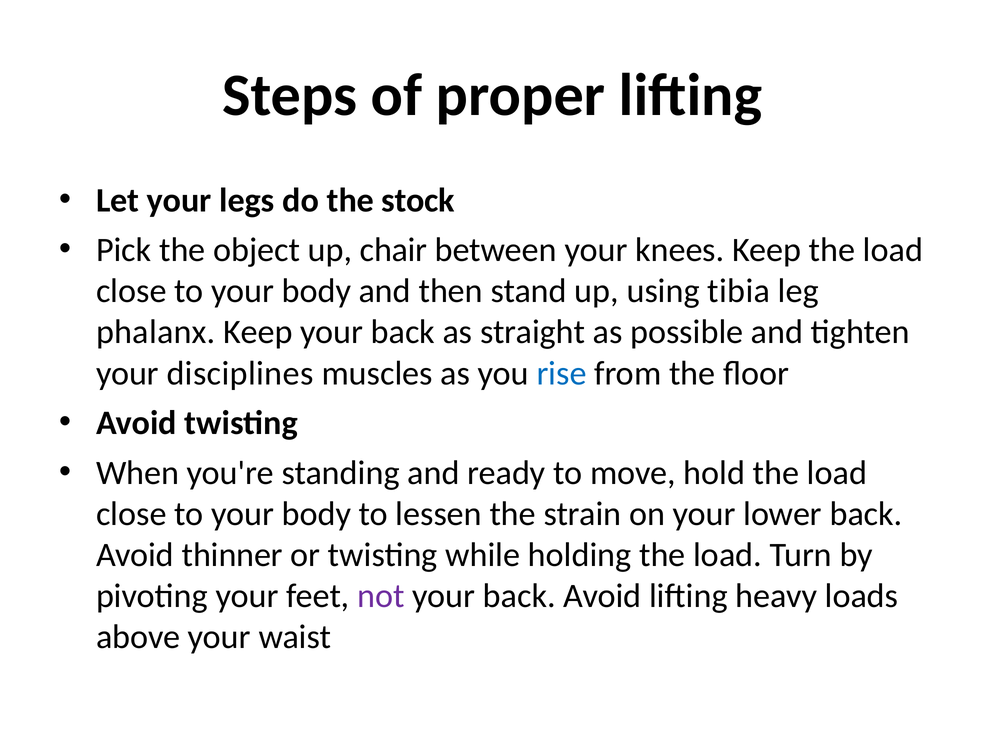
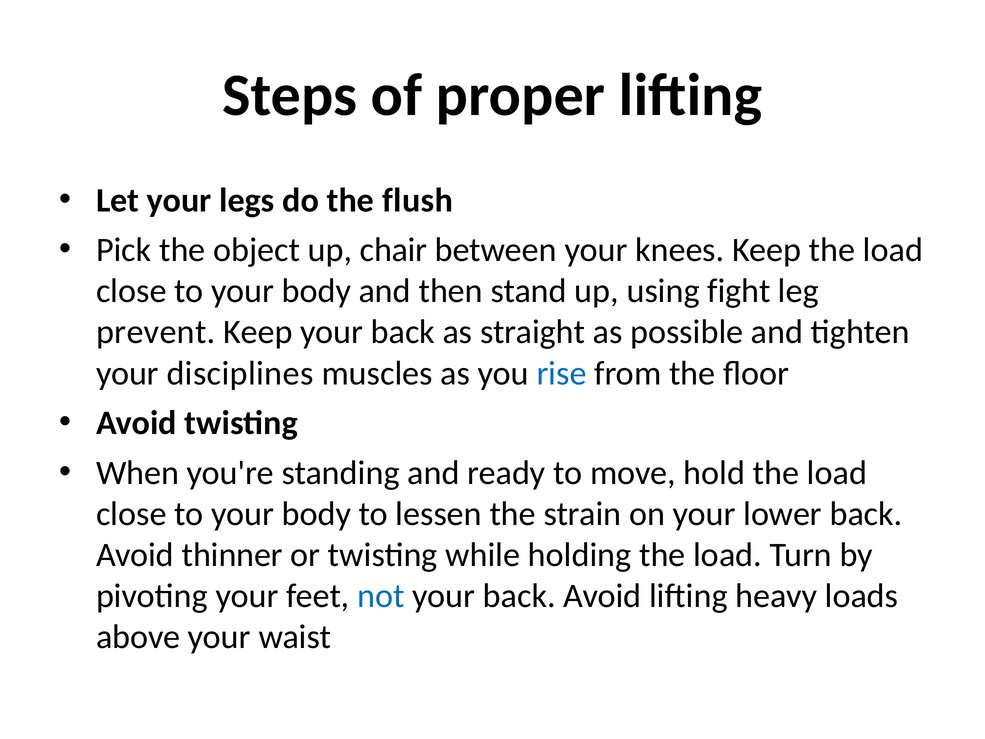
stock: stock -> flush (418, 200)
tibia: tibia -> fight (739, 291)
phalanx: phalanx -> prevent (156, 332)
not colour: purple -> blue (381, 596)
